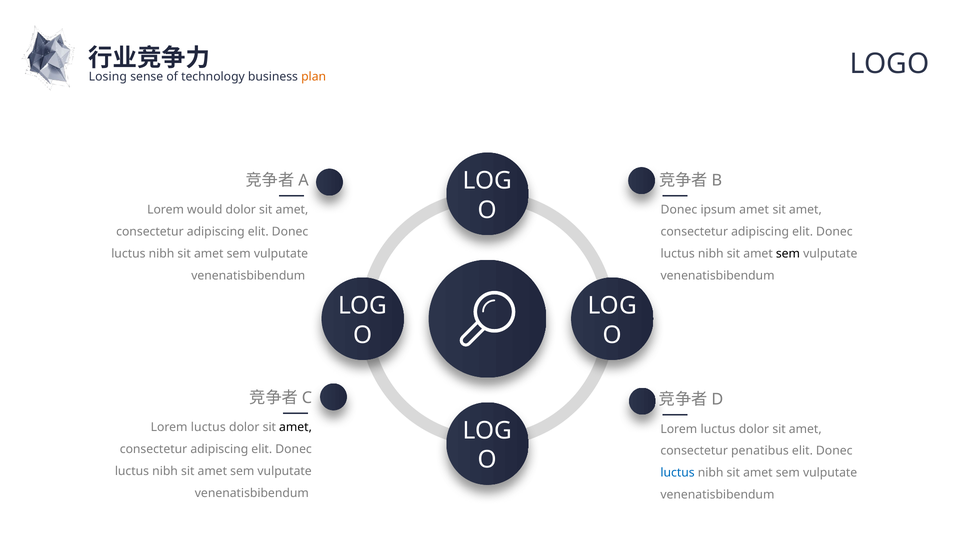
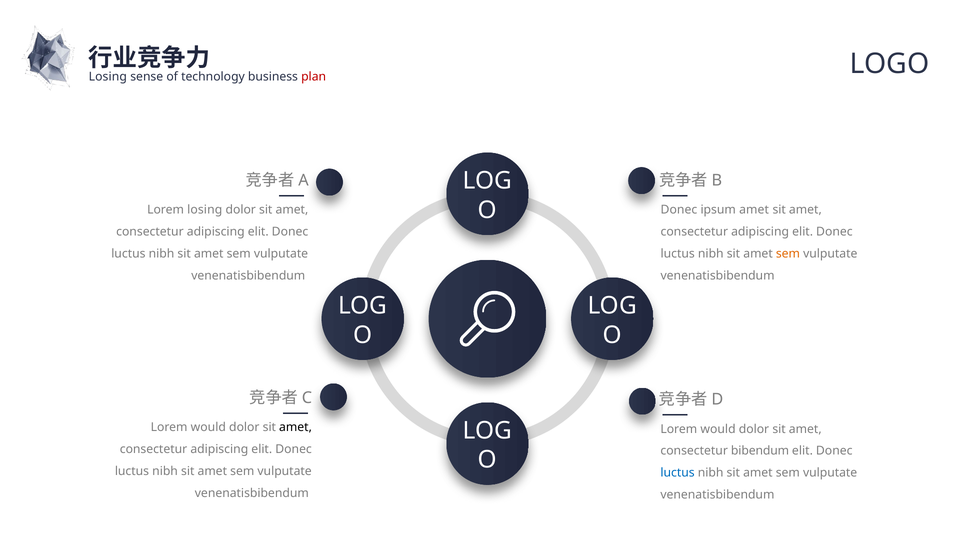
plan colour: orange -> red (314, 77)
Lorem would: would -> losing (205, 210)
sem colour: black -> orange (788, 254)
luctus: luctus -> would (208, 427)
luctus: luctus -> would (718, 429)
penatibus: penatibus -> bibendum (760, 450)
